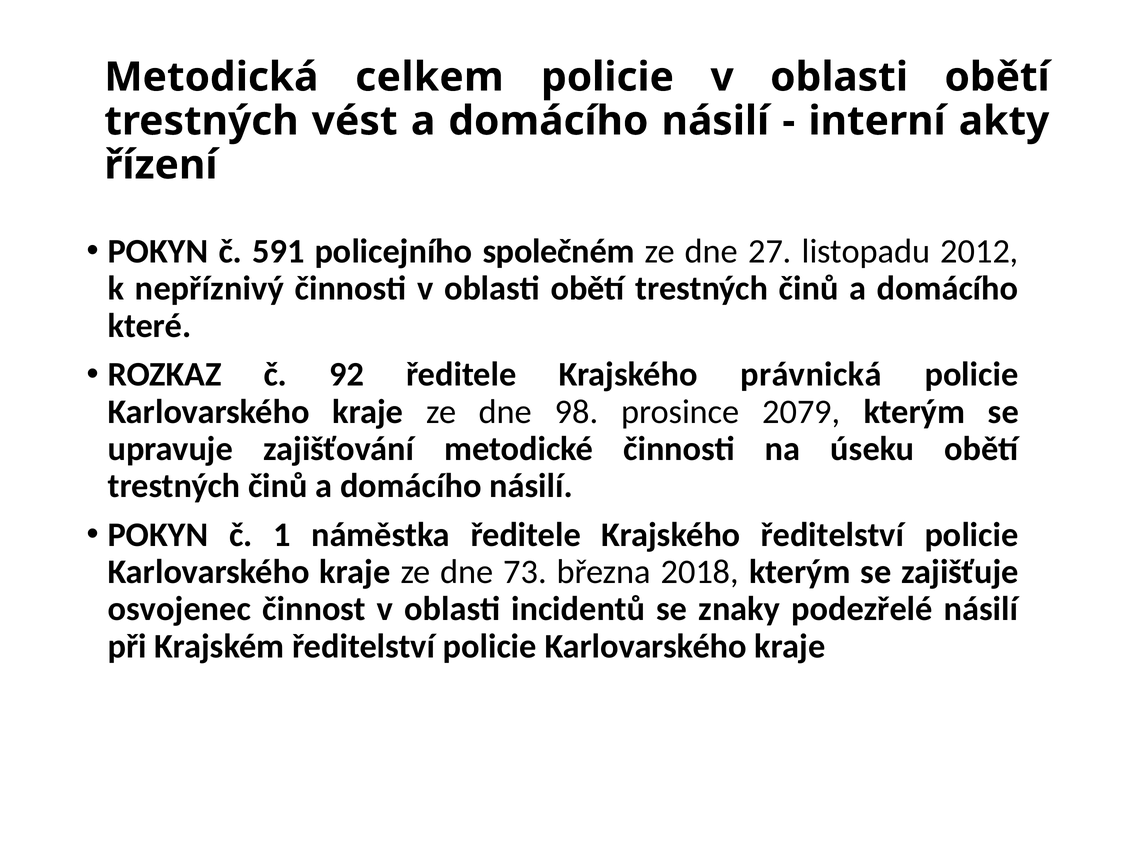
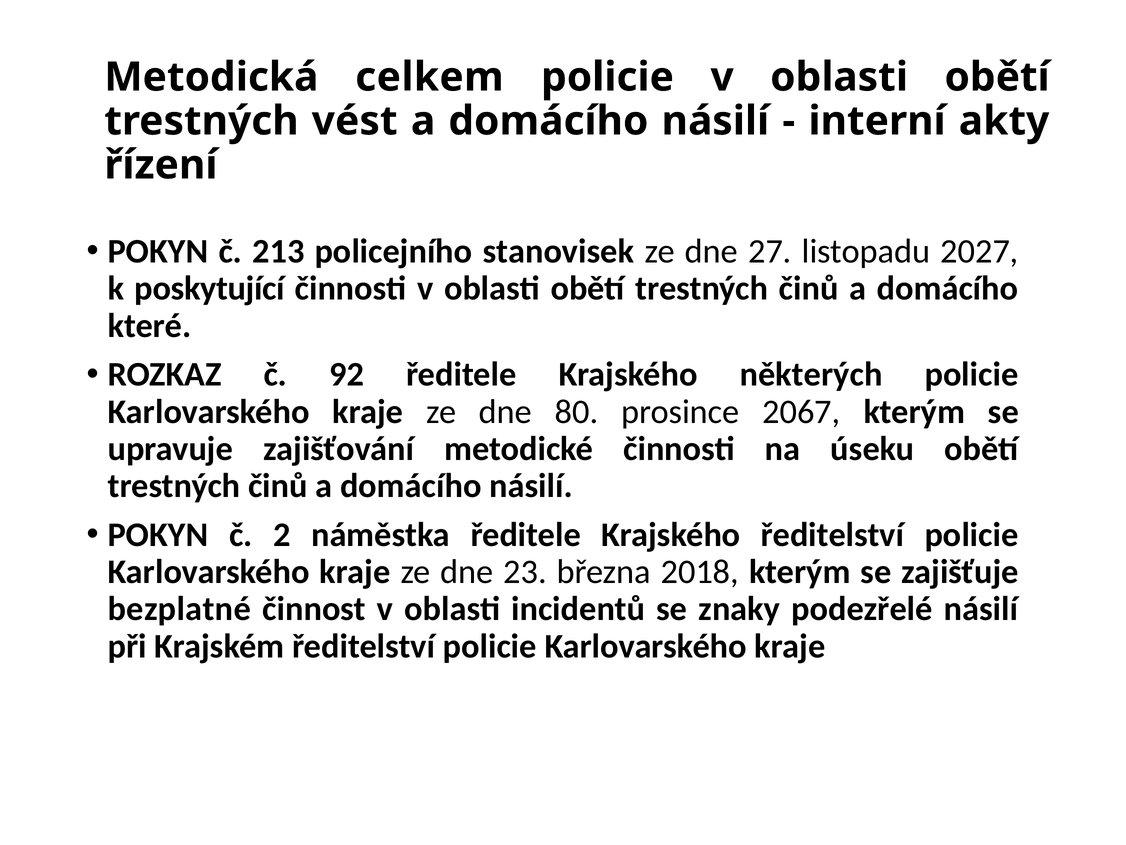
591: 591 -> 213 (278, 251)
společném: společném -> stanovisek (558, 251)
2012: 2012 -> 2027 (979, 251)
nepříznivý: nepříznivý -> poskytující (210, 288)
právnická: právnická -> některých (811, 374)
98: 98 -> 80 (577, 411)
2079: 2079 -> 2067 (801, 411)
1: 1 -> 2 (282, 534)
73: 73 -> 23 (525, 572)
osvojenec: osvojenec -> bezplatné (179, 609)
